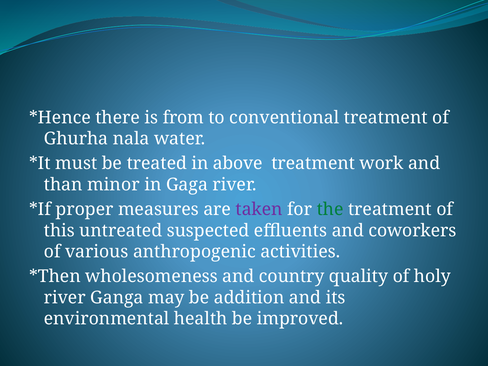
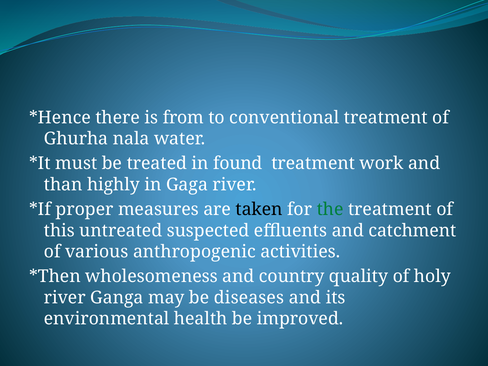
above: above -> found (238, 163)
minor: minor -> highly (113, 185)
taken colour: purple -> black (259, 209)
coworkers: coworkers -> catchment (412, 231)
addition: addition -> diseases (249, 298)
